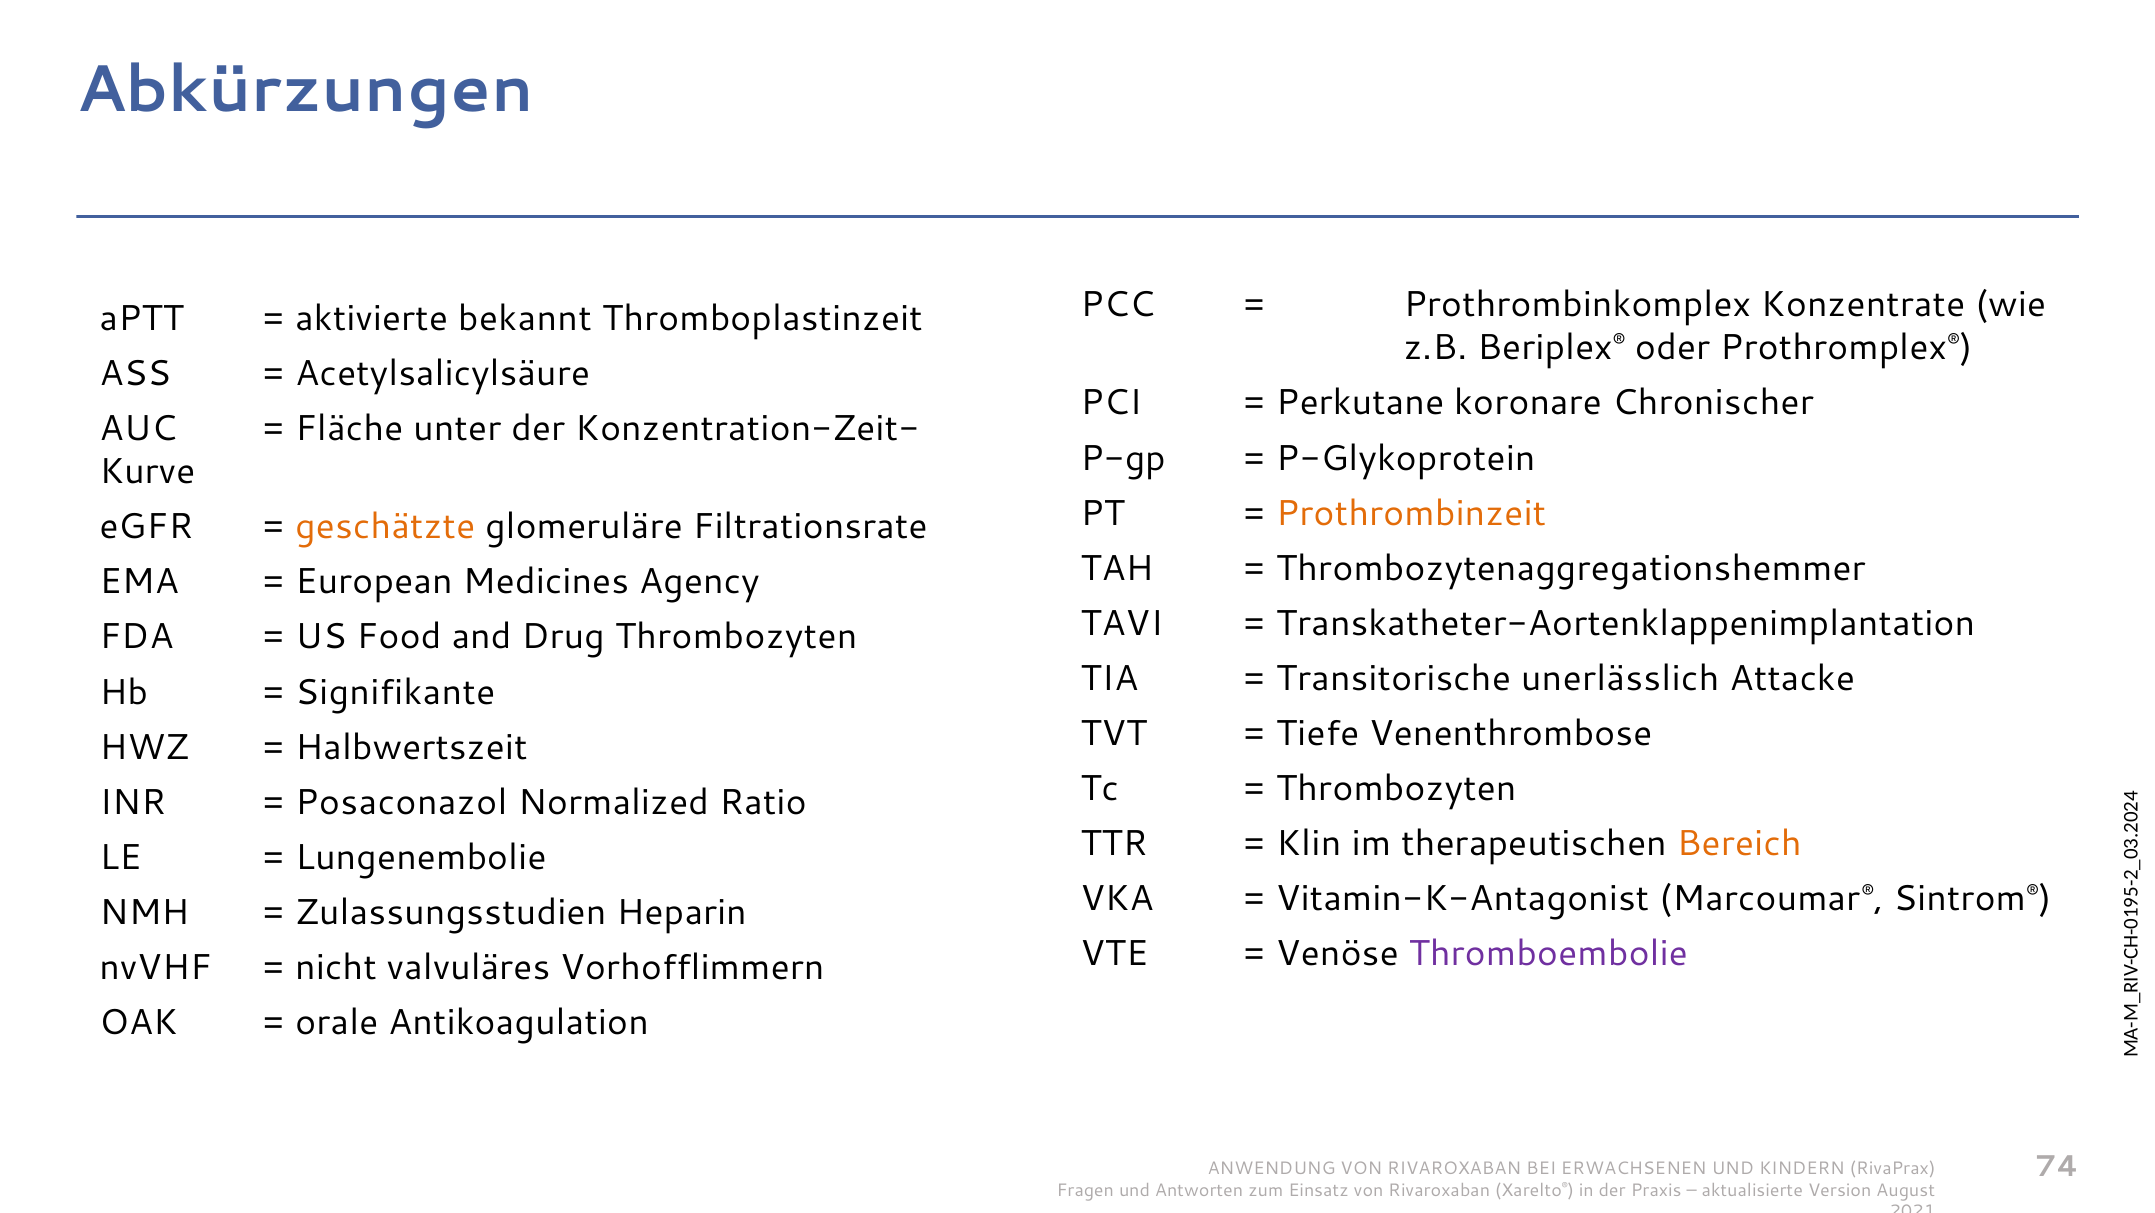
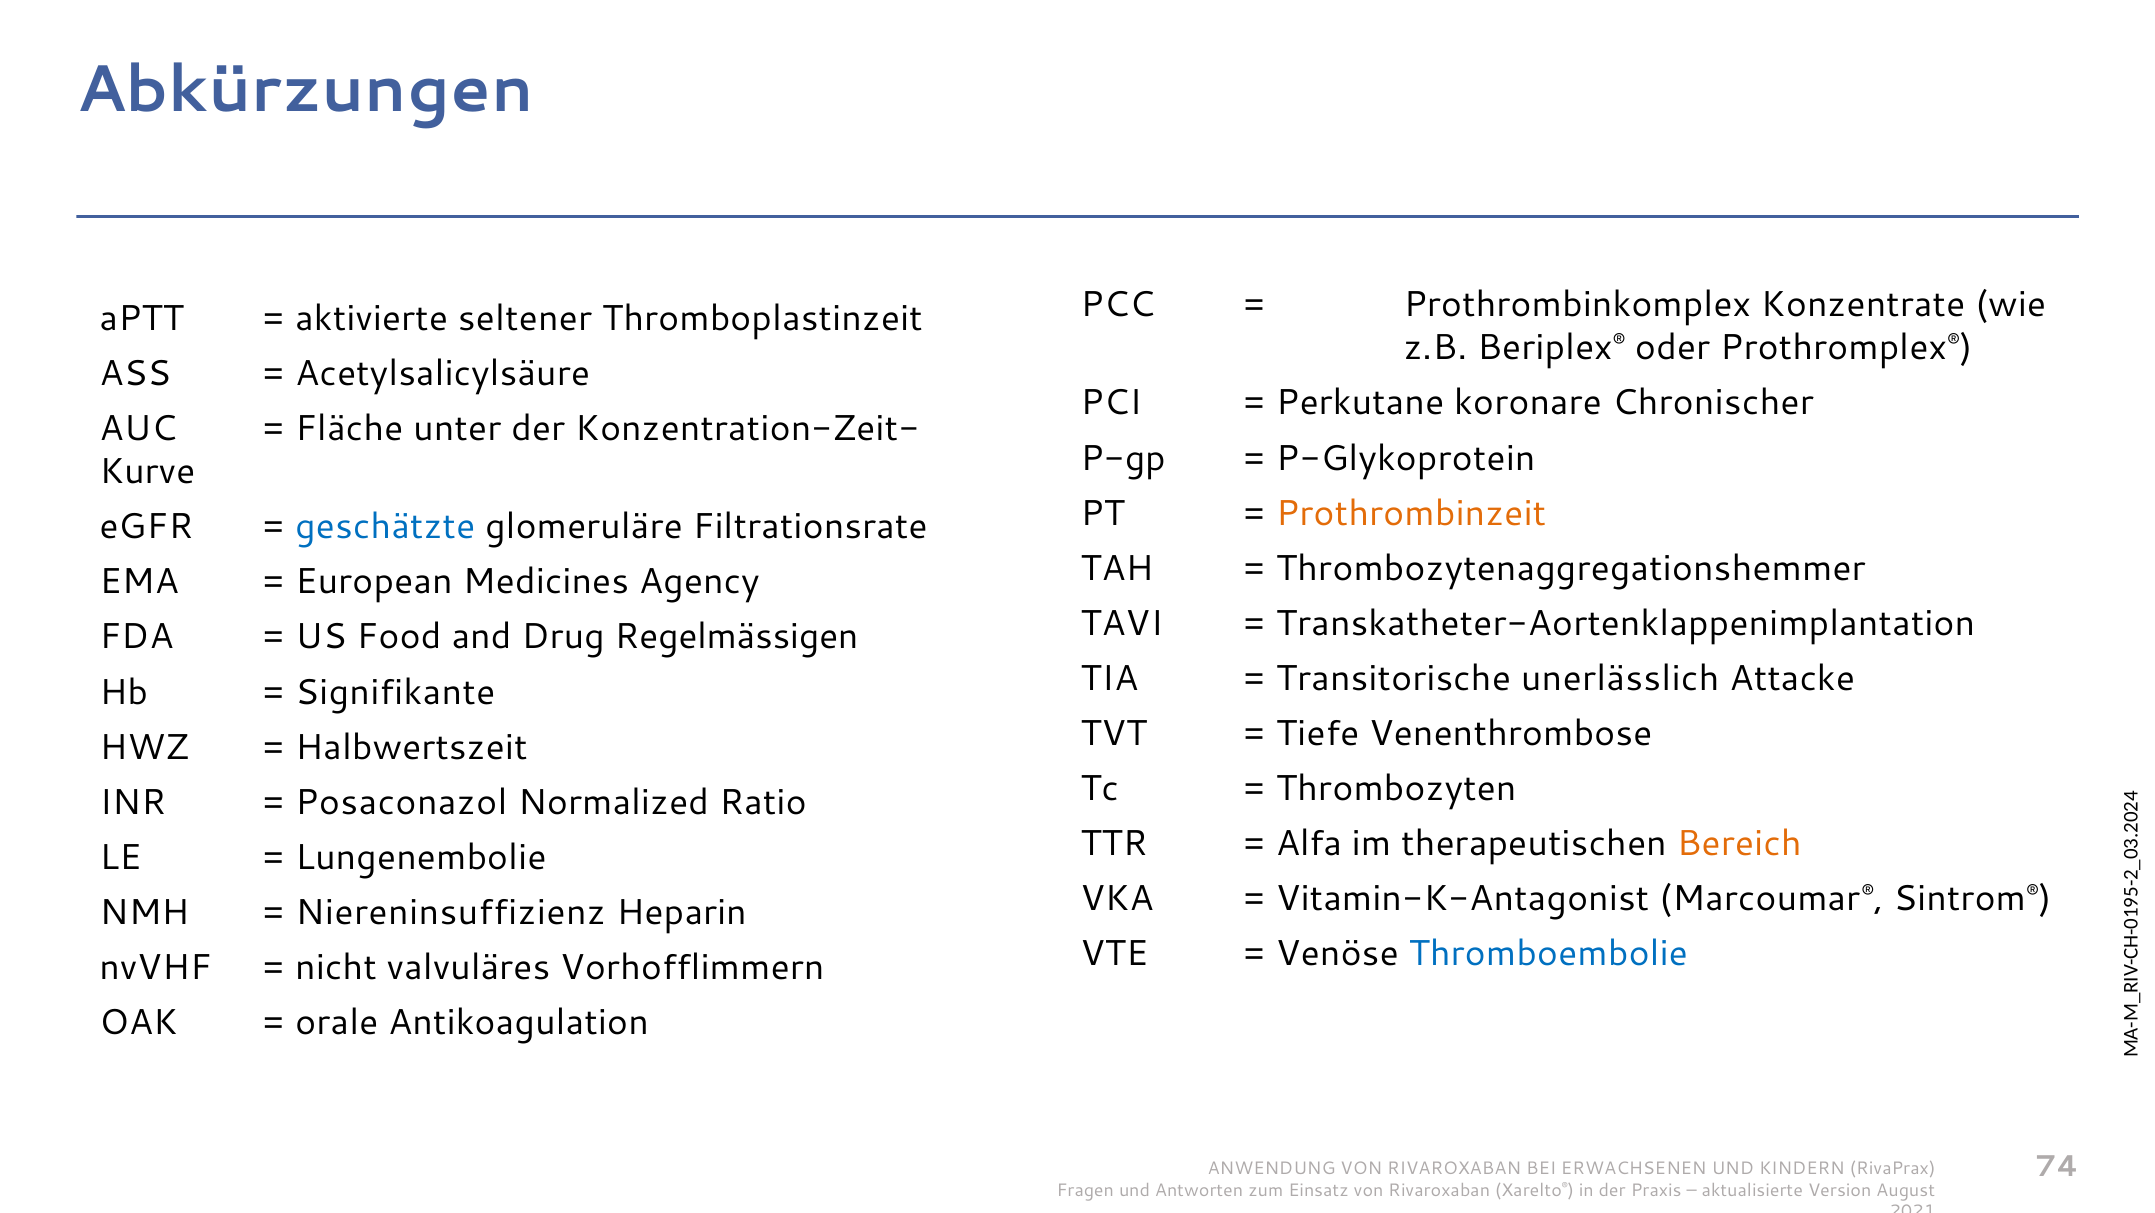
bekannt: bekannt -> seltener (525, 318)
geschätzte colour: orange -> blue (385, 527)
Drug Thrombozyten: Thrombozyten -> Regelmässigen (736, 637)
Klin: Klin -> Alfa (1309, 843)
Zulassungsstudien: Zulassungsstudien -> Niereninsuffizienz (451, 912)
Thromboembolie colour: purple -> blue (1548, 953)
